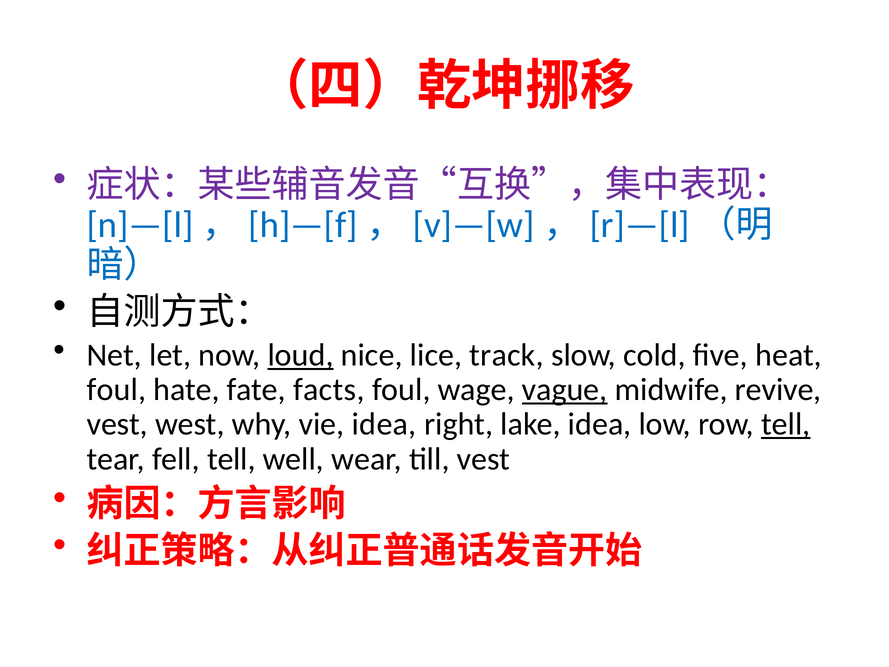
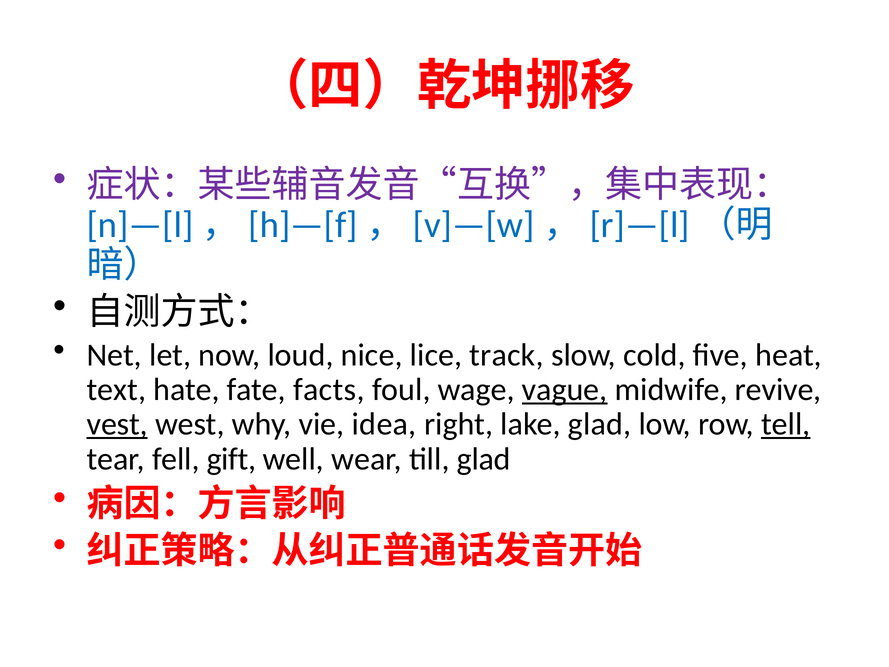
loud underline: present -> none (301, 355)
foul: foul -> text (116, 390)
vest underline: none -> present (117, 424)
lake idea: idea -> glad (600, 424)
fell tell: tell -> gift (231, 459)
till vest: vest -> glad (484, 459)
